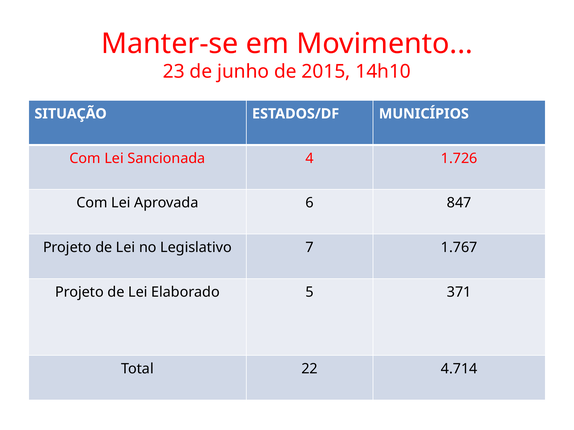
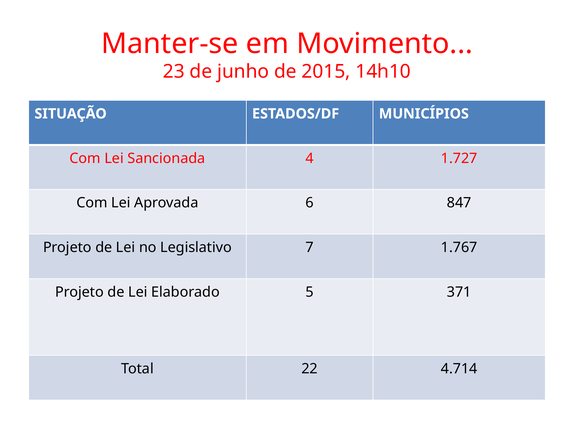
1.726: 1.726 -> 1.727 (459, 158)
